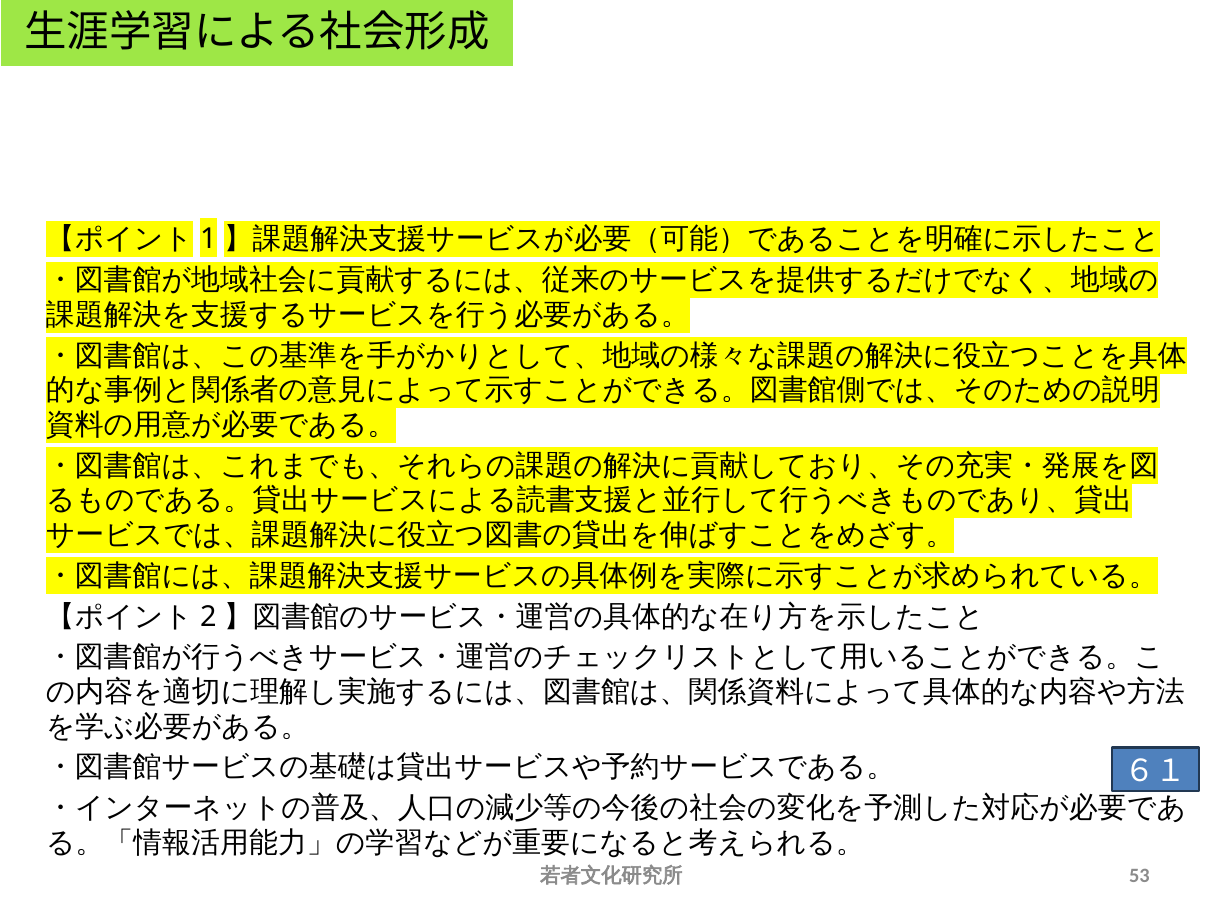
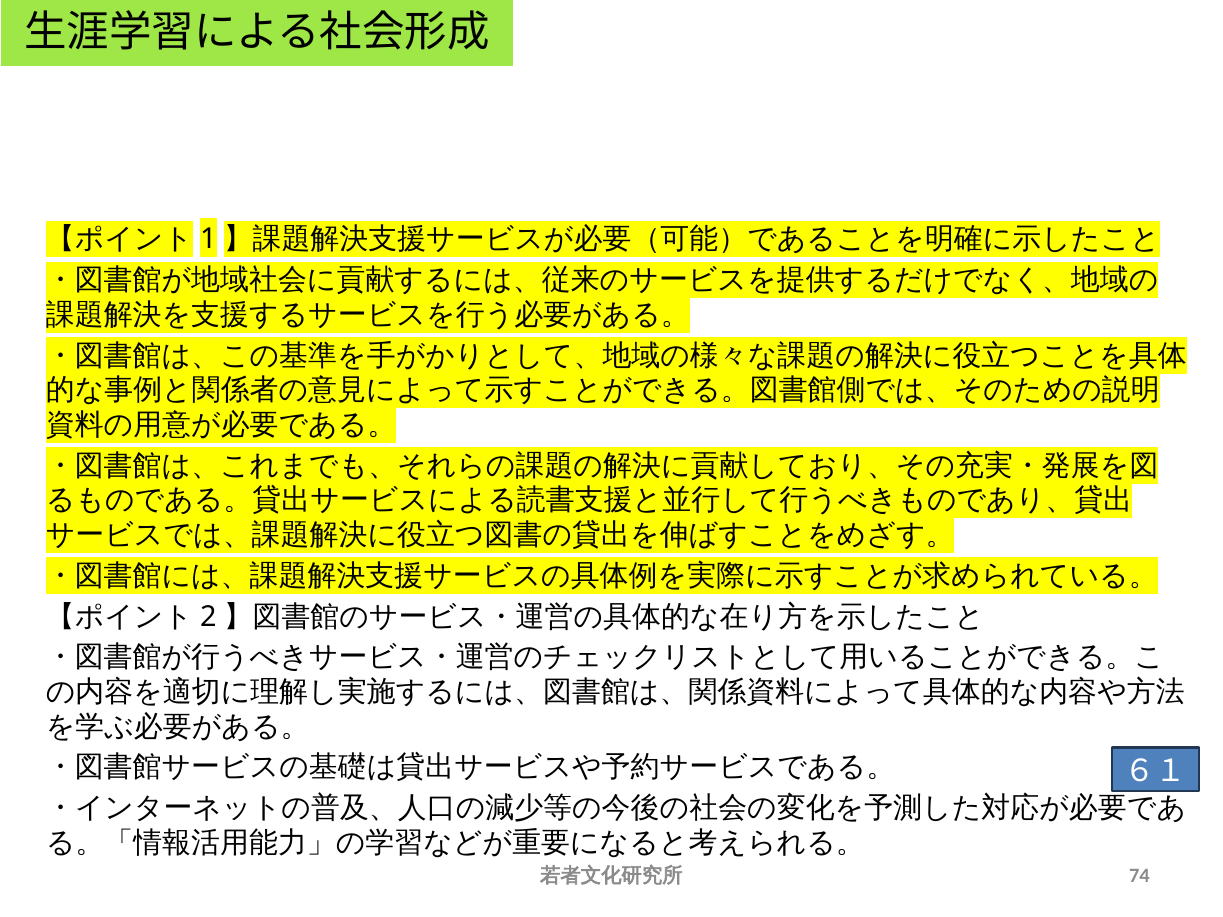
53: 53 -> 74 (1139, 876)
